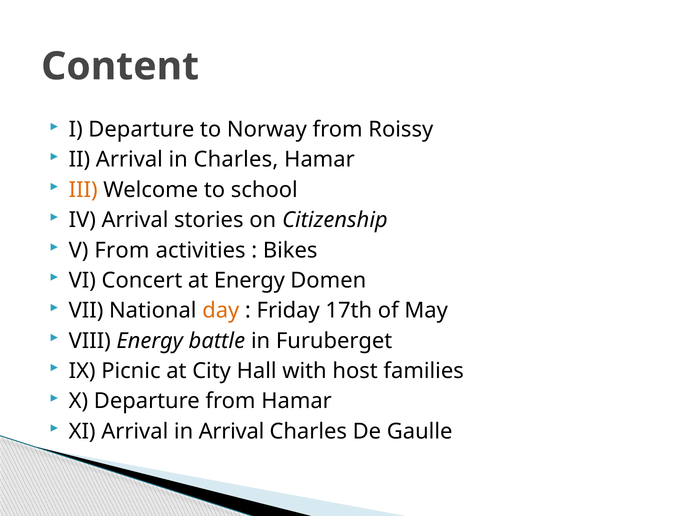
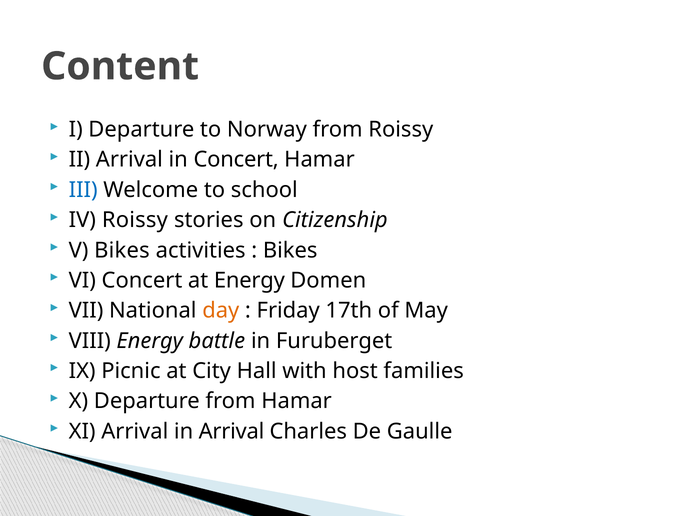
in Charles: Charles -> Concert (236, 160)
III colour: orange -> blue (83, 190)
IV Arrival: Arrival -> Roissy (135, 220)
V From: From -> Bikes (122, 250)
